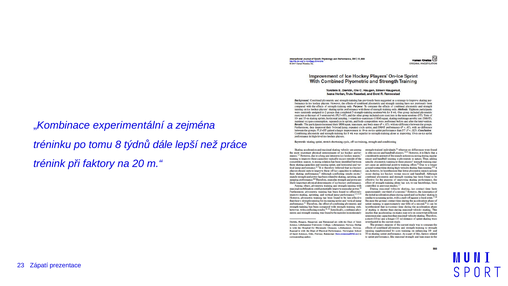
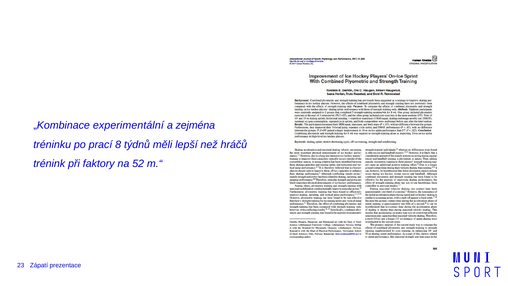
tomu: tomu -> prací (100, 144)
dále: dále -> měli (163, 144)
práce: práce -> hráčů (234, 144)
20: 20 -> 52 (138, 163)
